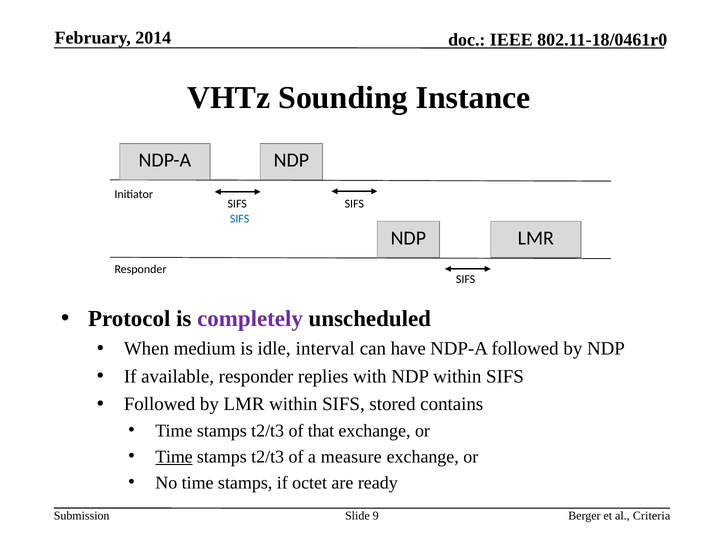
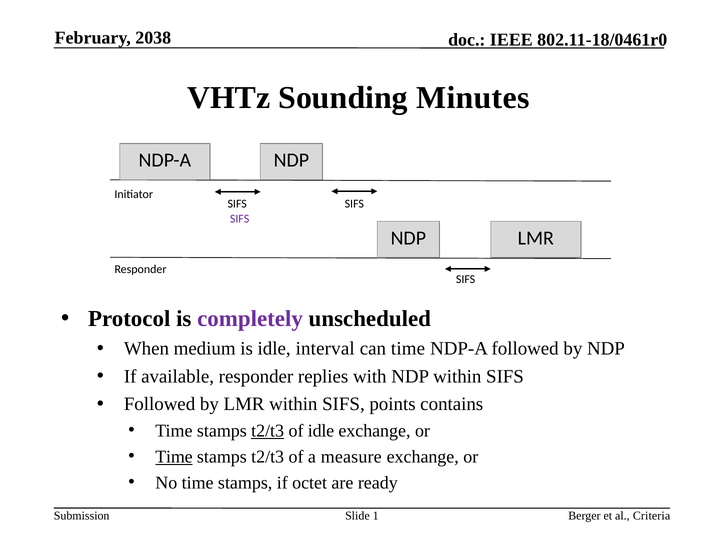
2014: 2014 -> 2038 (153, 38)
Instance: Instance -> Minutes (473, 98)
SIFS colour: blue -> purple (240, 219)
can have: have -> time (408, 349)
stored: stored -> points (393, 404)
t2/t3 underline: none -> present (268, 431)
of that: that -> idle (321, 431)
9: 9 -> 1 (376, 516)
